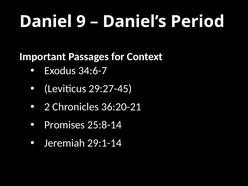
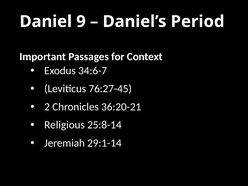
29:27-45: 29:27-45 -> 76:27-45 (110, 89)
Promises: Promises -> Religious (65, 125)
